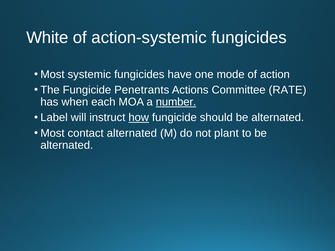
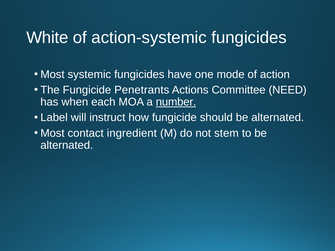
RATE: RATE -> NEED (288, 90)
how underline: present -> none (139, 118)
contact alternated: alternated -> ingredient (132, 133)
plant: plant -> stem (226, 133)
